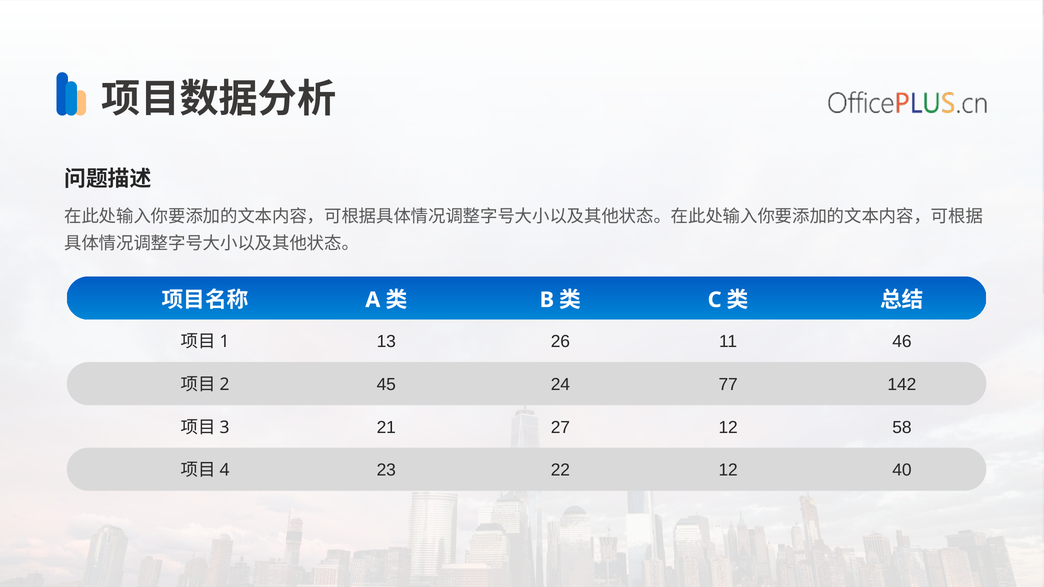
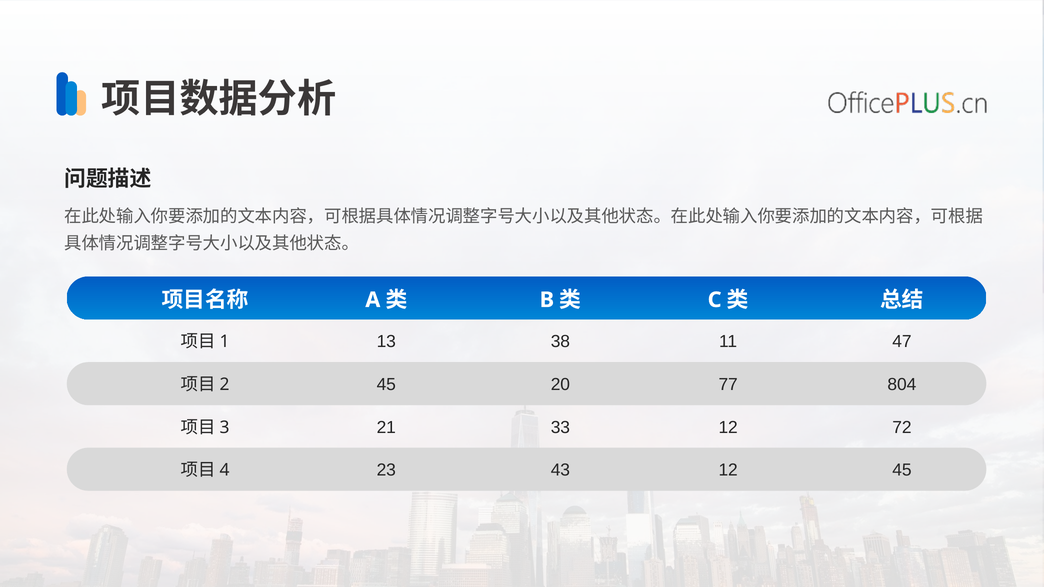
26: 26 -> 38 (560, 342)
46: 46 -> 47 (902, 342)
24: 24 -> 20 (560, 385)
142: 142 -> 804 (902, 385)
27: 27 -> 33 (560, 428)
58: 58 -> 72 (902, 428)
22: 22 -> 43 (560, 470)
12 40: 40 -> 45 (902, 470)
